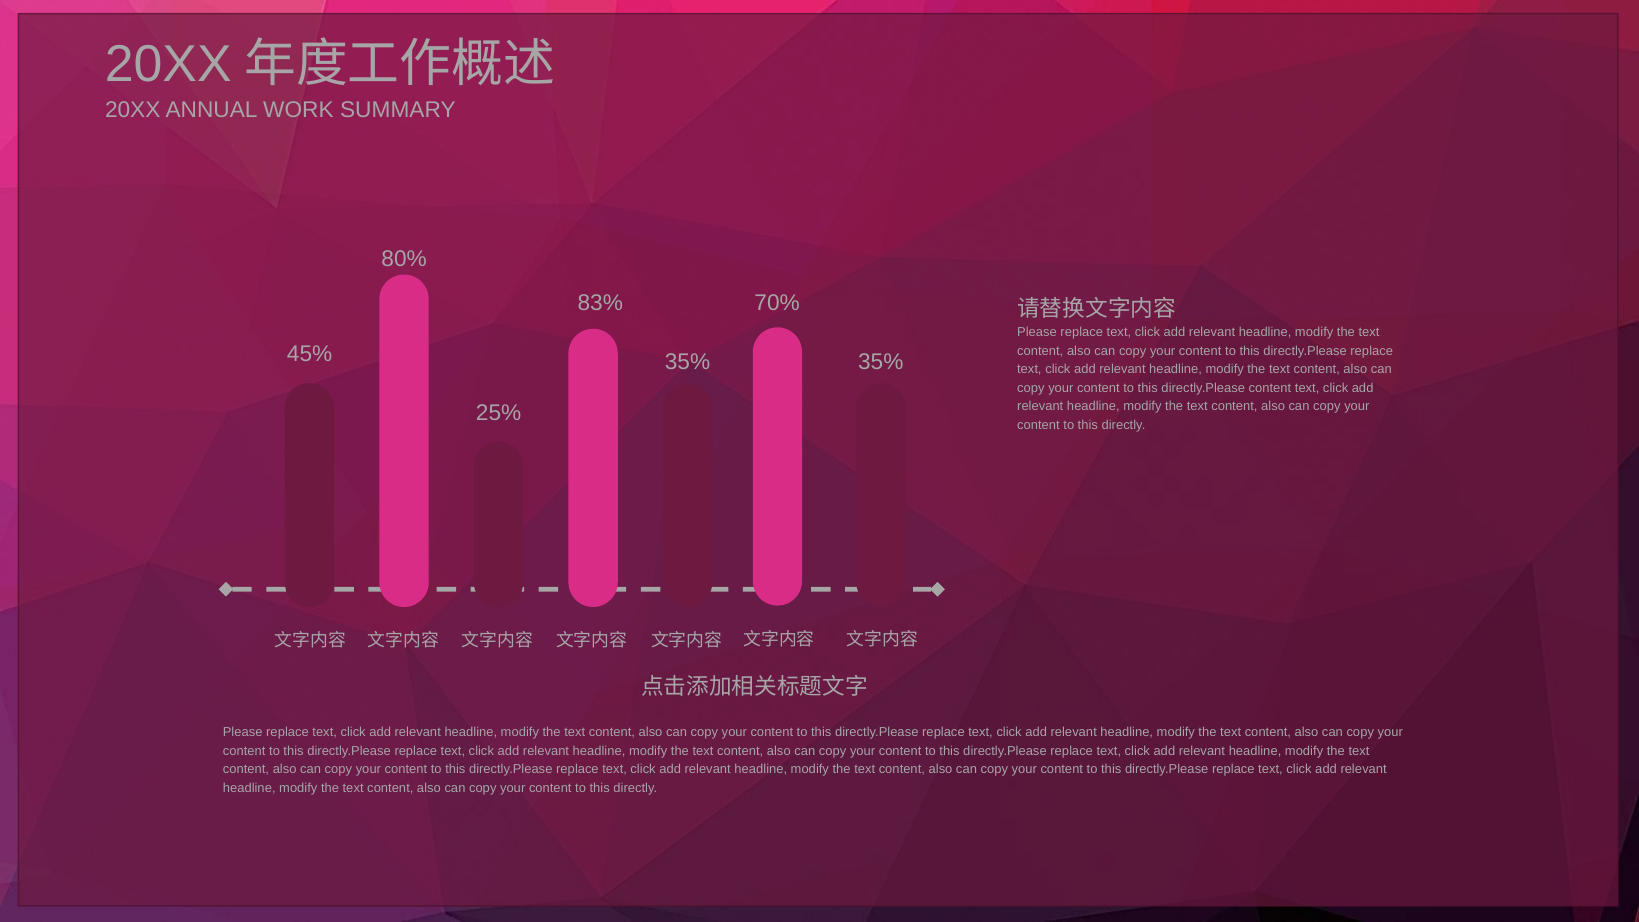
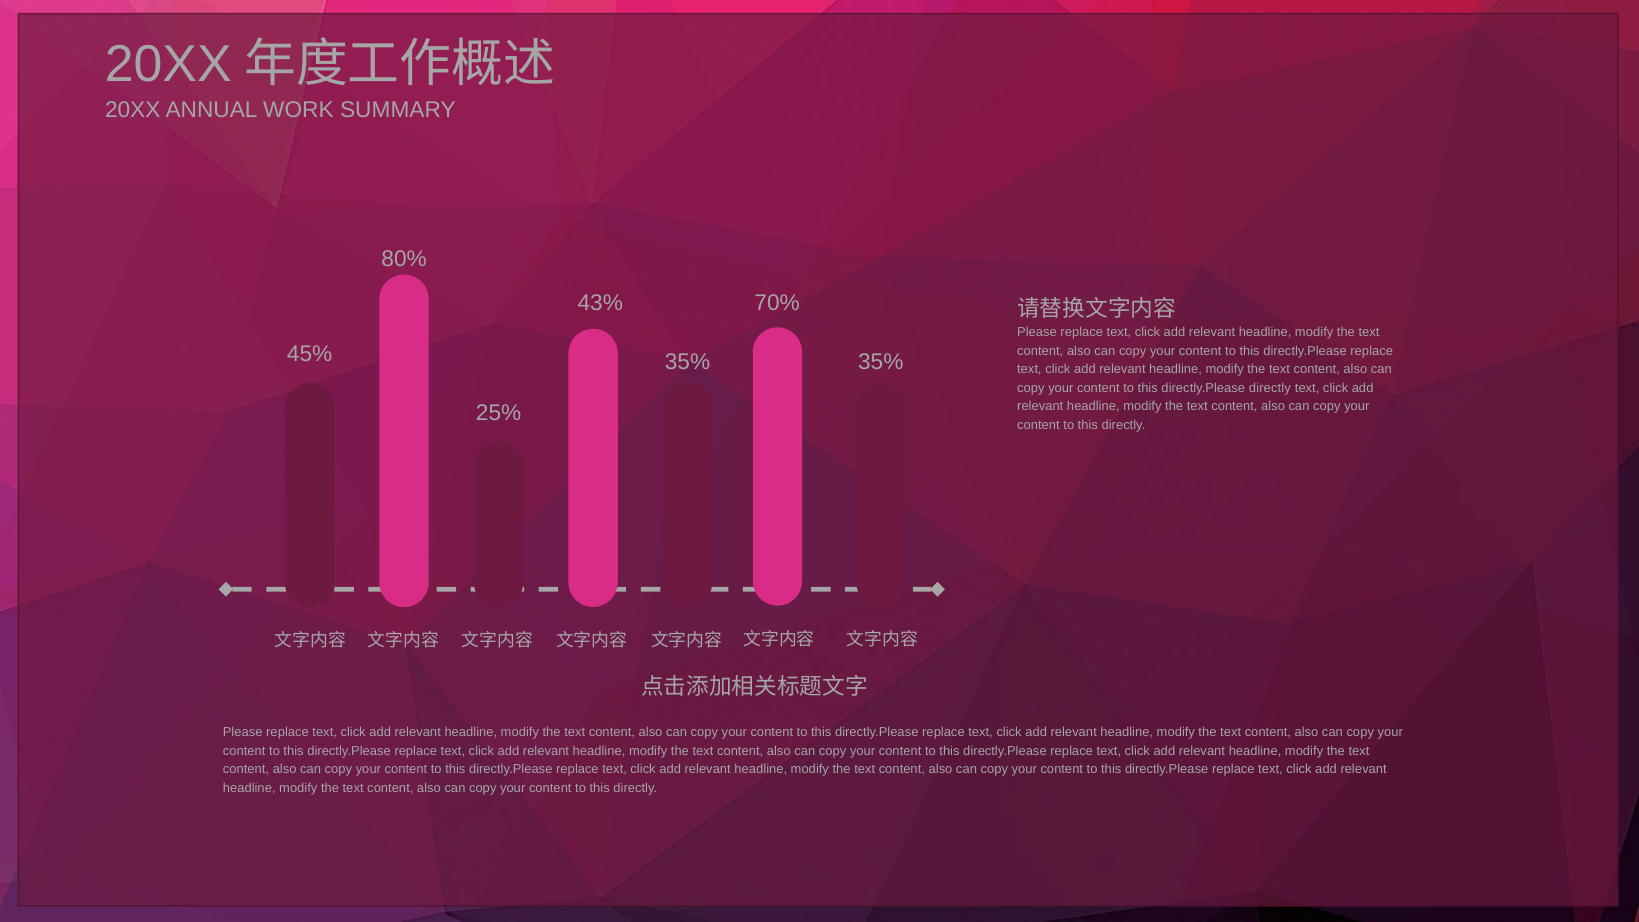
83%: 83% -> 43% (600, 303)
directly.Please content: content -> directly (1270, 388)
